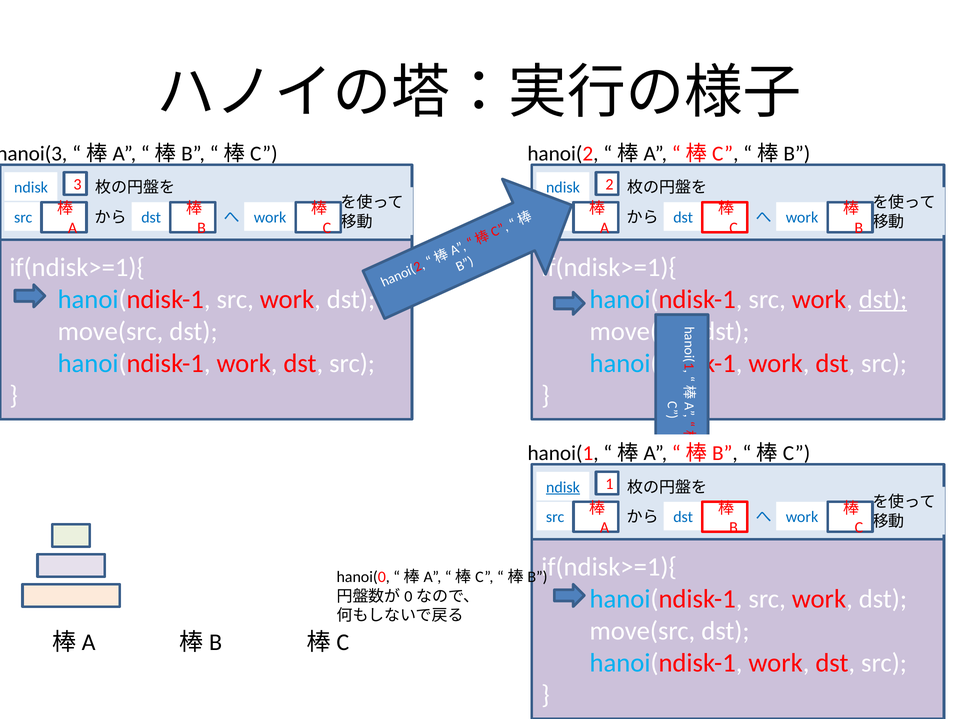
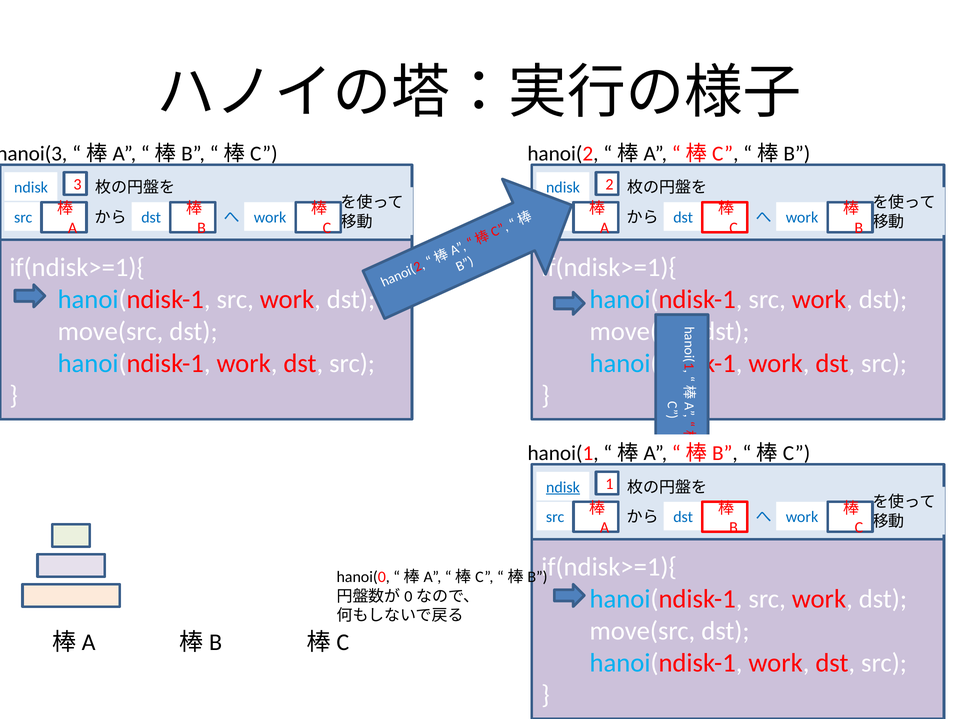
dst underline: present -> none (883, 300)
